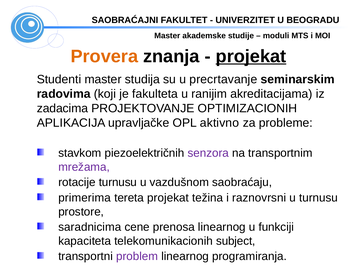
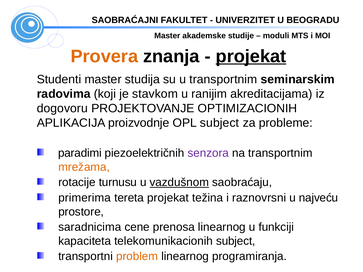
u precrtavanje: precrtavanje -> transportnim (223, 79)
fakulteta: fakulteta -> stavkom (155, 94)
zadacima: zadacima -> dogovoru (62, 109)
upravljačke: upravljačke -> proizvodnje (139, 123)
OPL aktivno: aktivno -> subject (220, 123)
stavkom: stavkom -> paradimi (80, 153)
mrežama colour: purple -> orange (84, 167)
vazdušnom underline: none -> present (179, 183)
u turnusu: turnusu -> najveću (319, 198)
problem colour: purple -> orange (137, 257)
